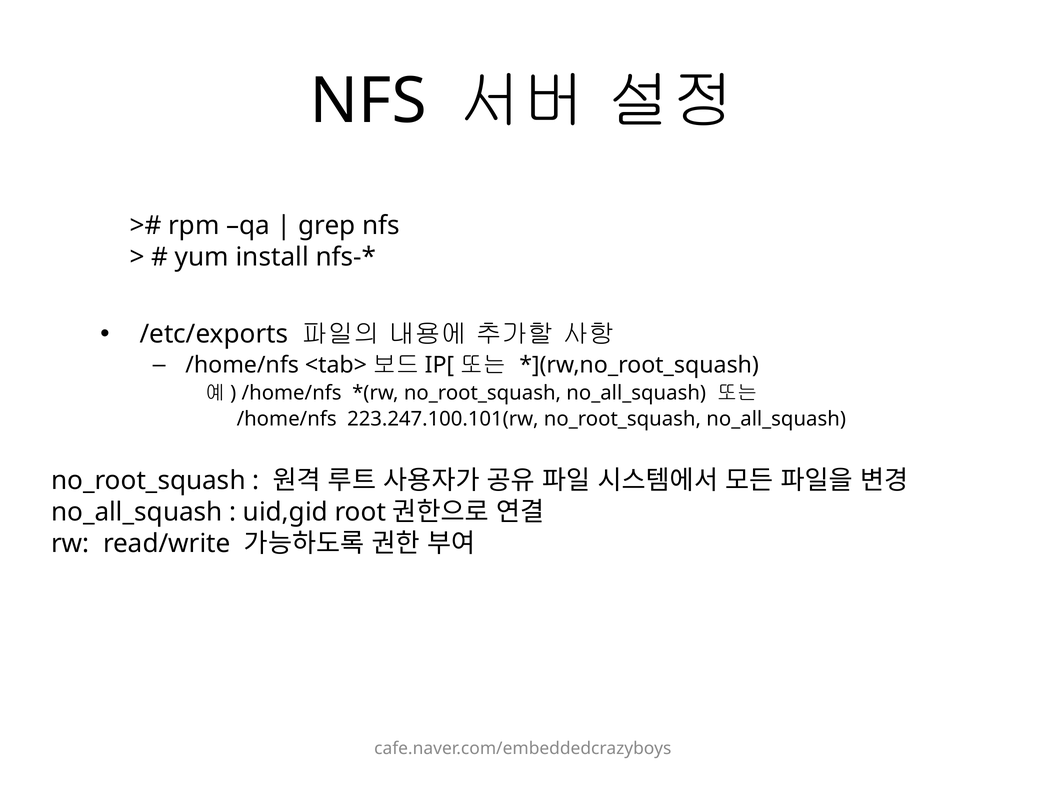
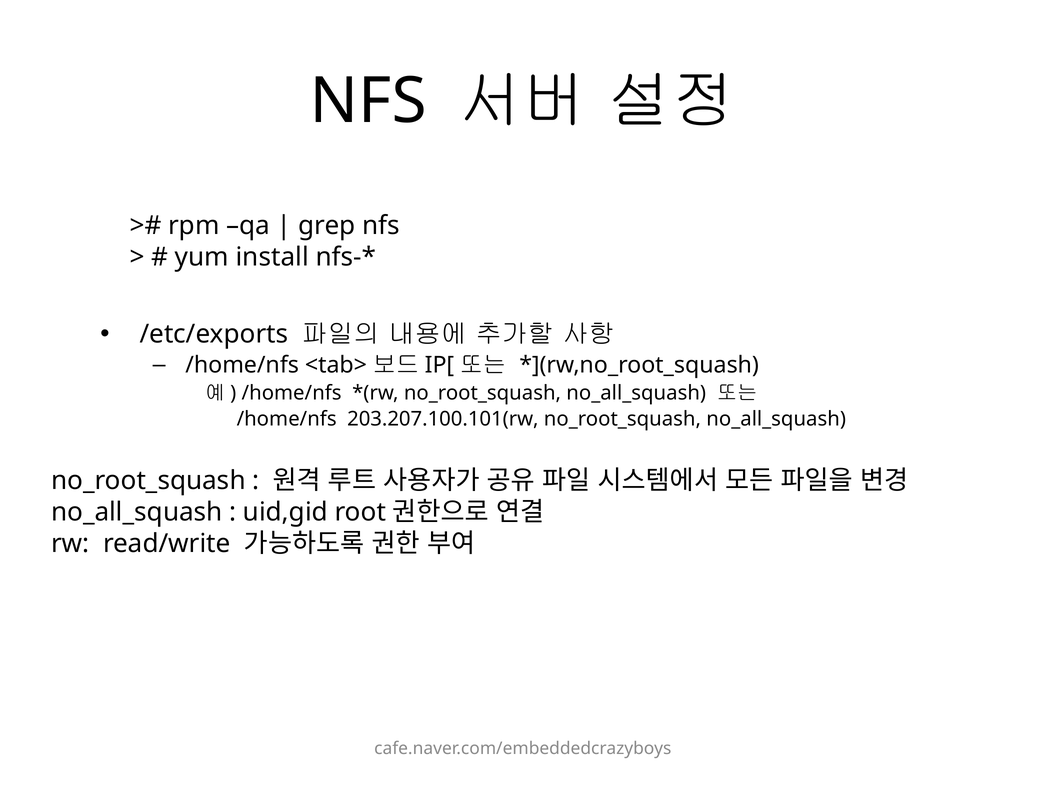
223.247.100.101(rw: 223.247.100.101(rw -> 203.207.100.101(rw (443, 419)
